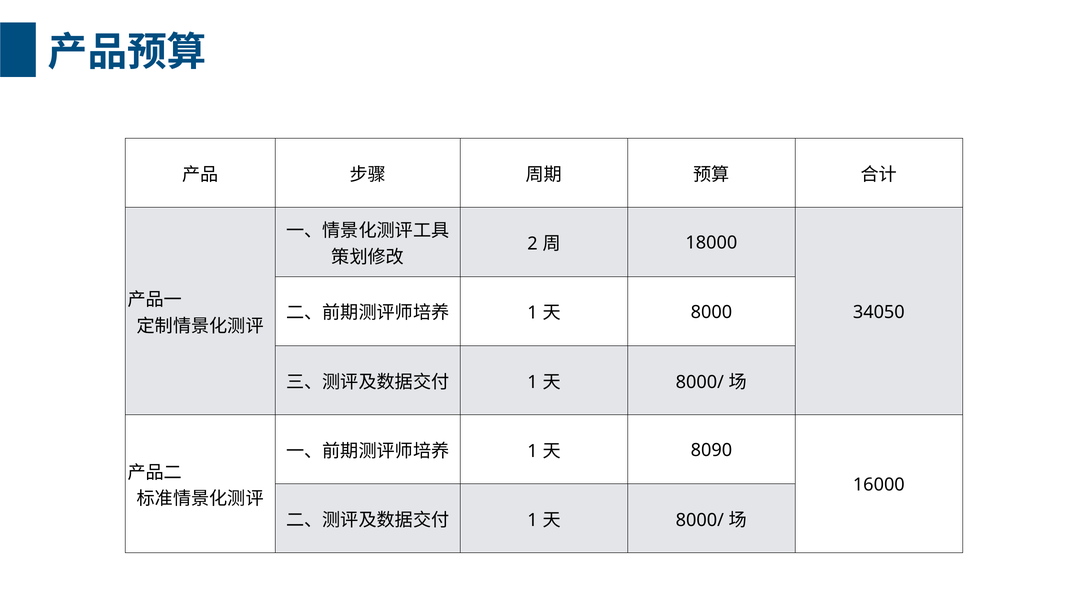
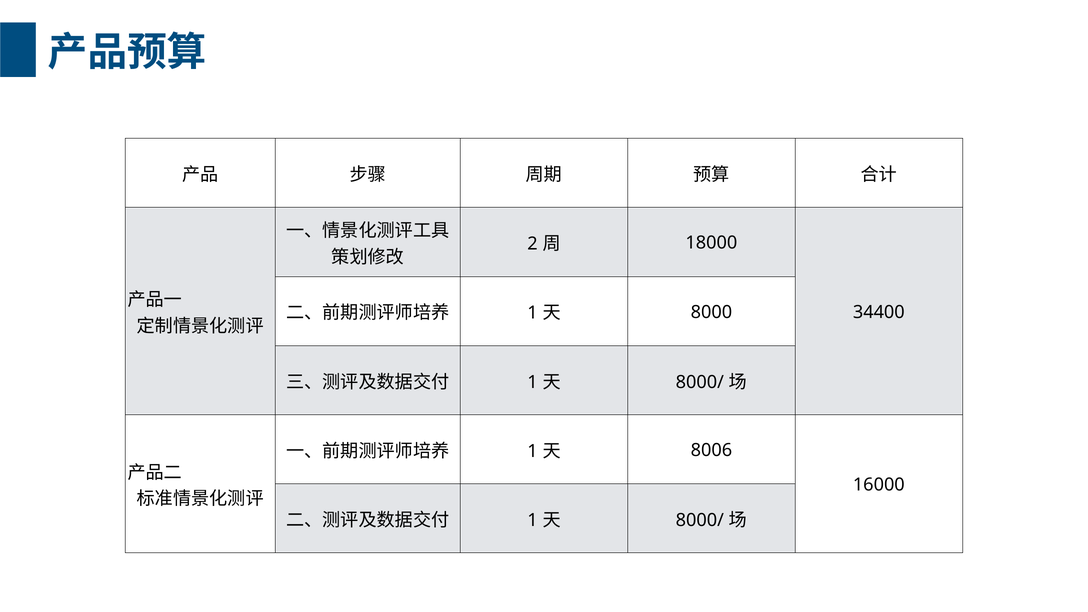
34050: 34050 -> 34400 (879, 312)
8090: 8090 -> 8006 (711, 450)
